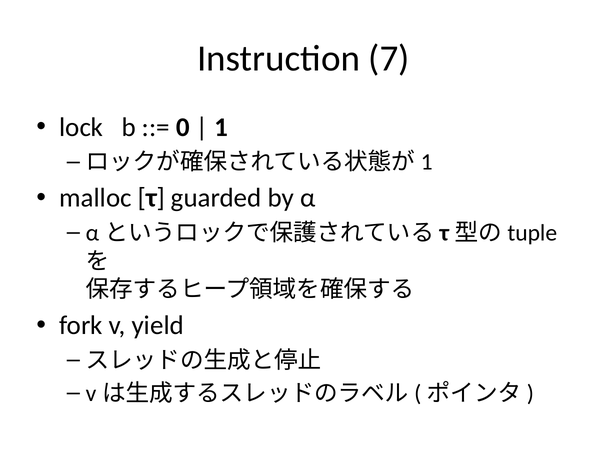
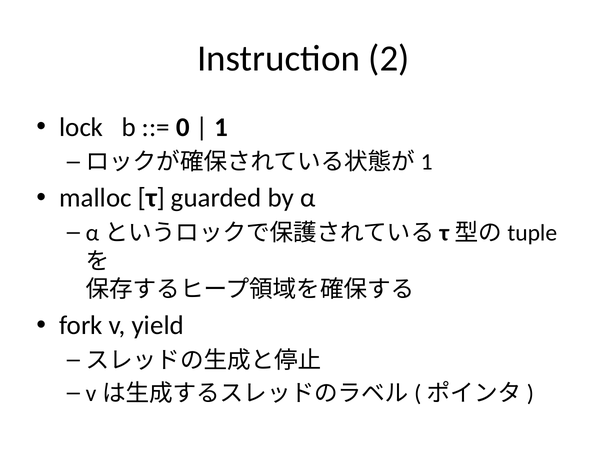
7: 7 -> 2 (389, 59)
